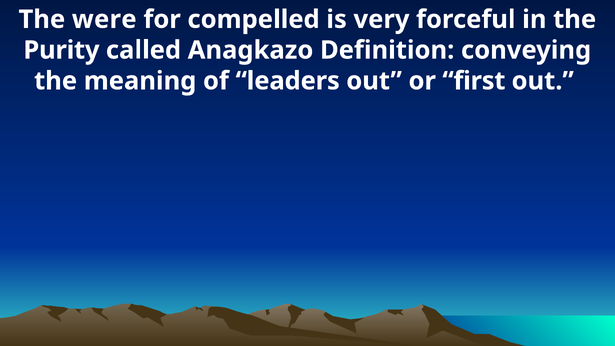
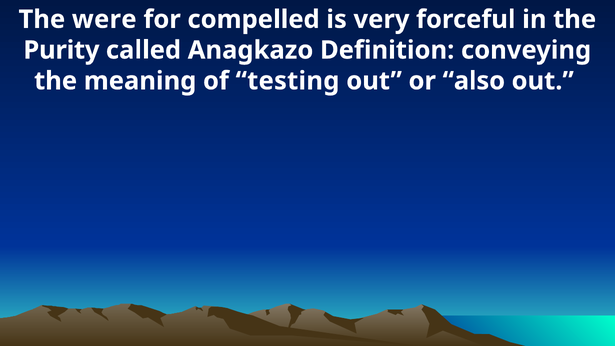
leaders: leaders -> testing (287, 81)
first: first -> also (474, 81)
